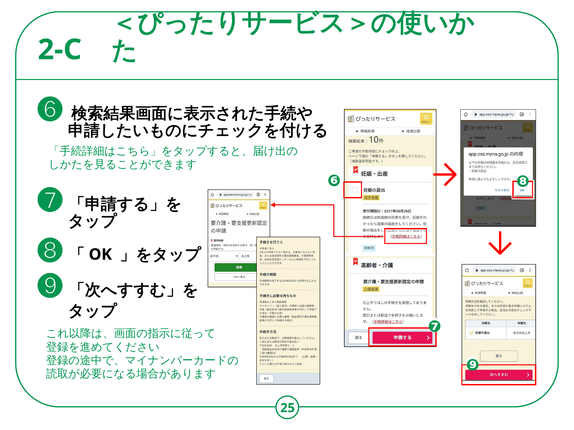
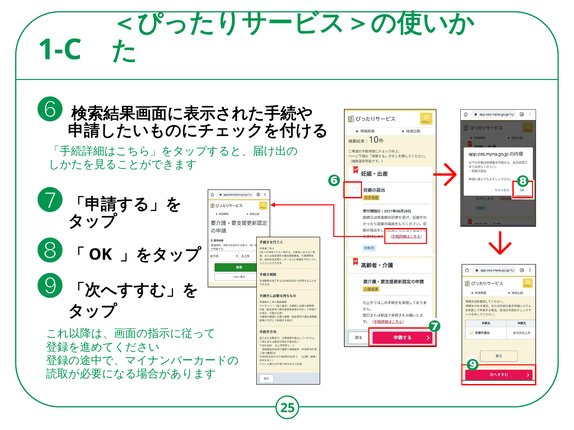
2-C: 2-C -> 1-C (60, 50)
